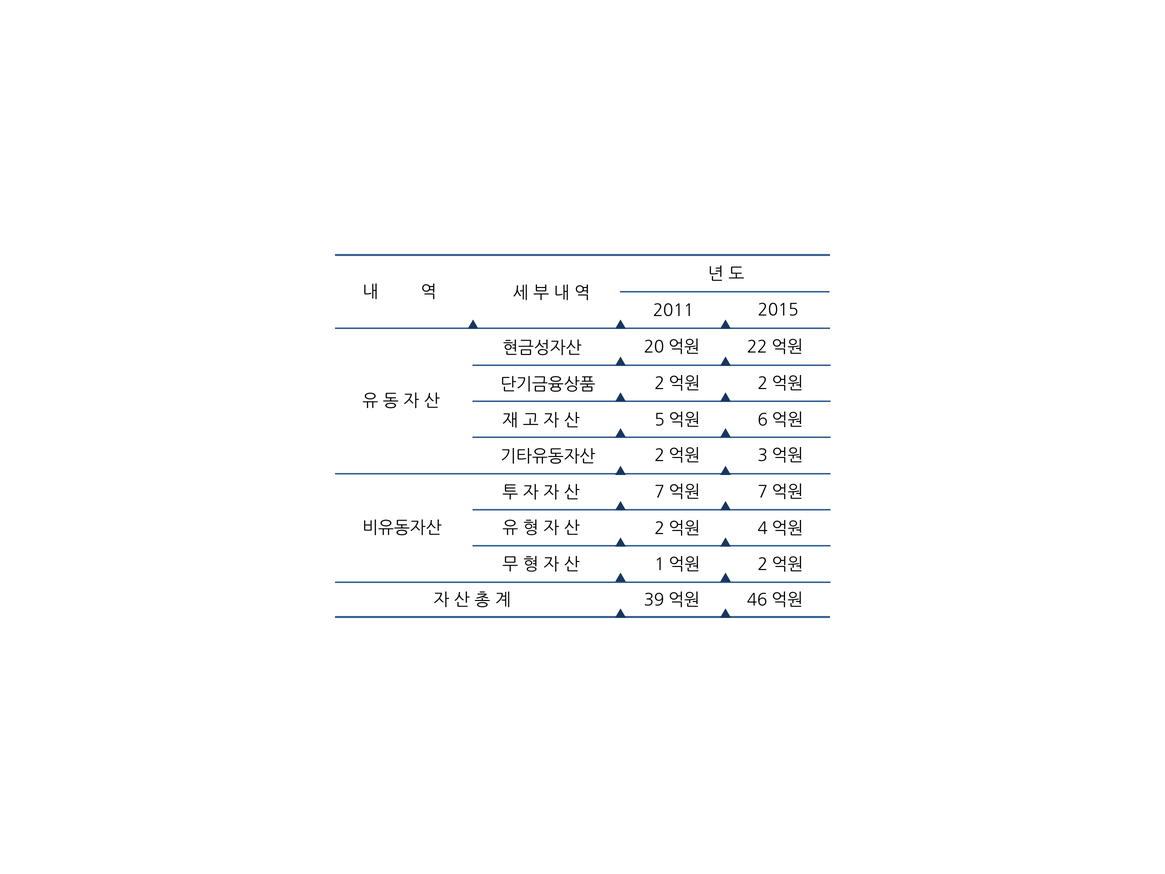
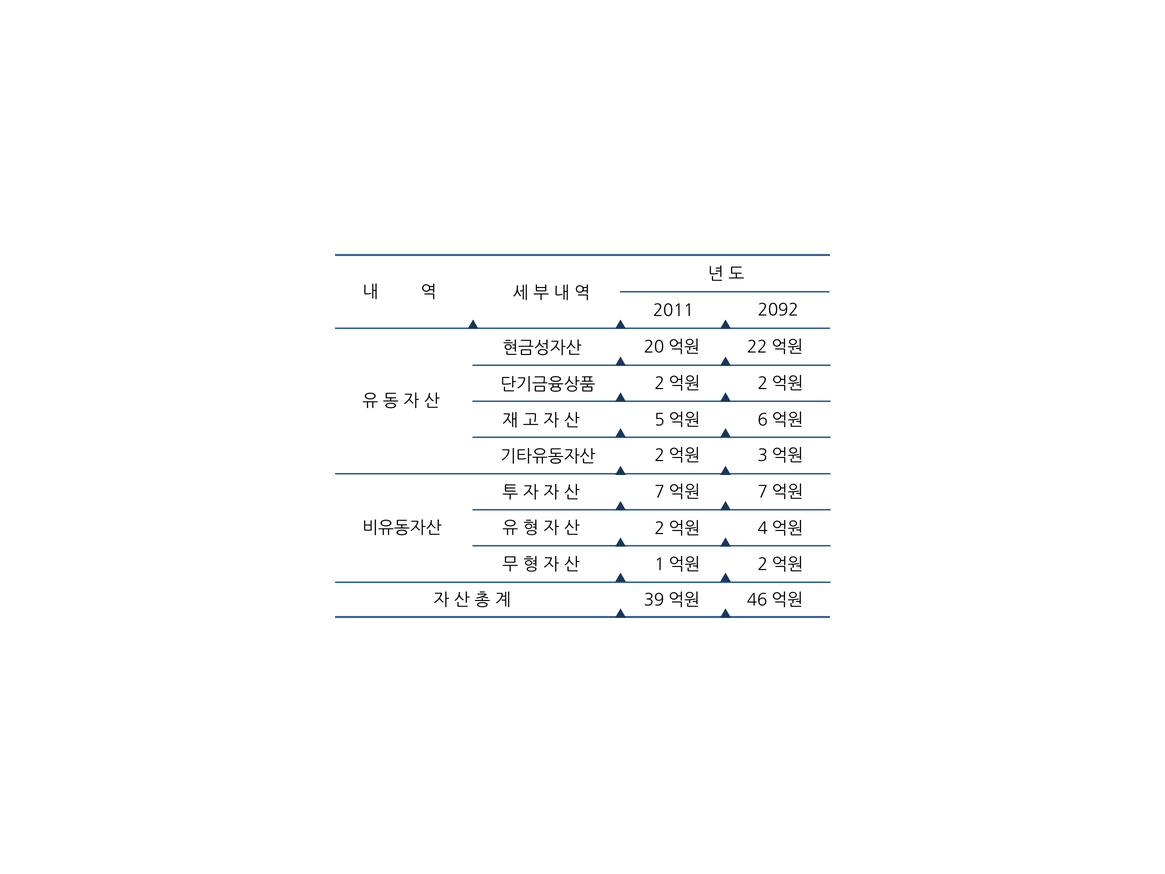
2015: 2015 -> 2092 (778, 310)
